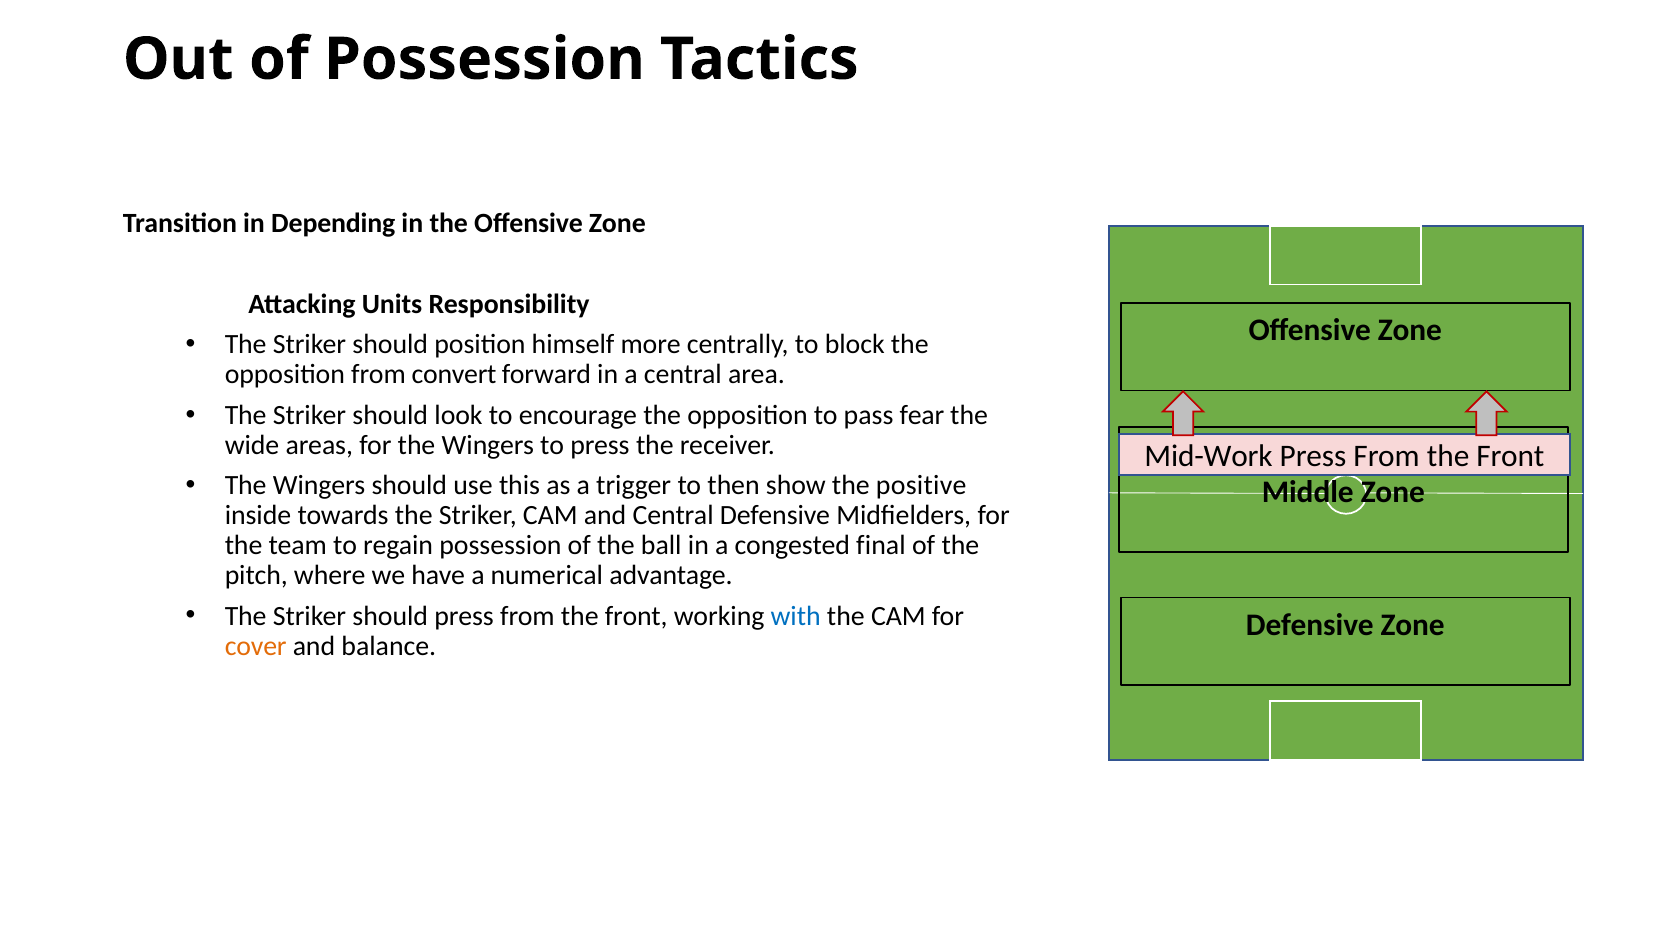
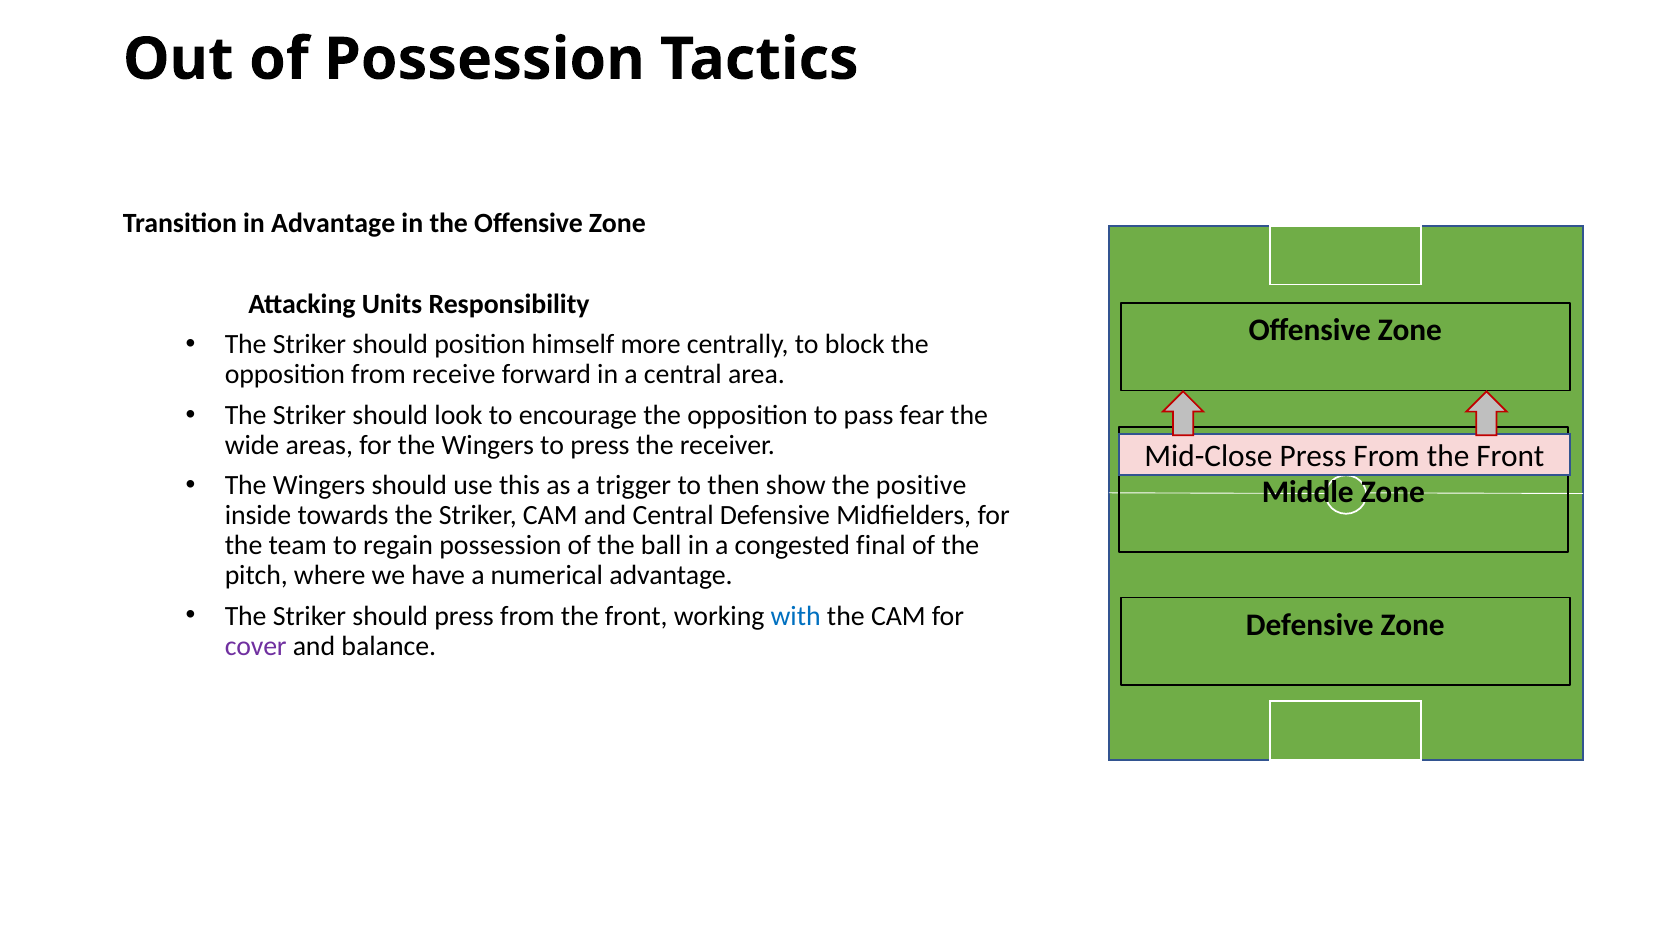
in Depending: Depending -> Advantage (333, 223)
convert: convert -> receive (454, 375)
Mid-Work: Mid-Work -> Mid-Close (1208, 457)
cover colour: orange -> purple (256, 646)
